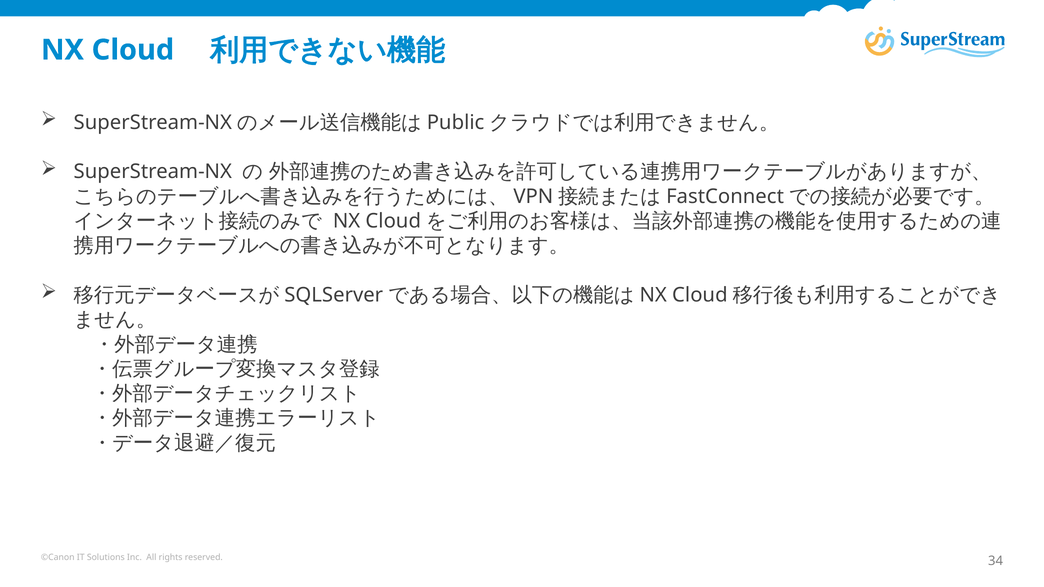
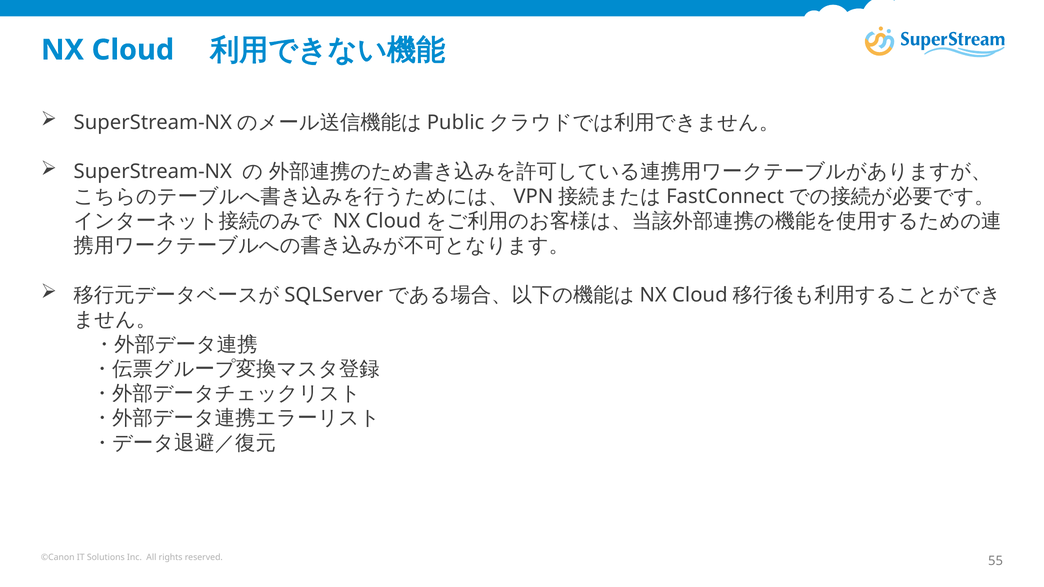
34: 34 -> 55 (996, 561)
